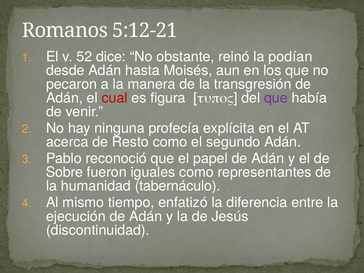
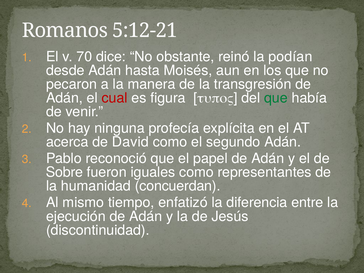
52: 52 -> 70 (84, 57)
que colour: purple -> green (276, 98)
Resto: Resto -> David (130, 142)
tabernáculo: tabernáculo -> concuerdan (178, 186)
